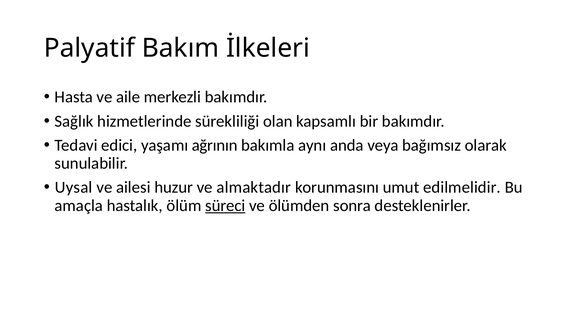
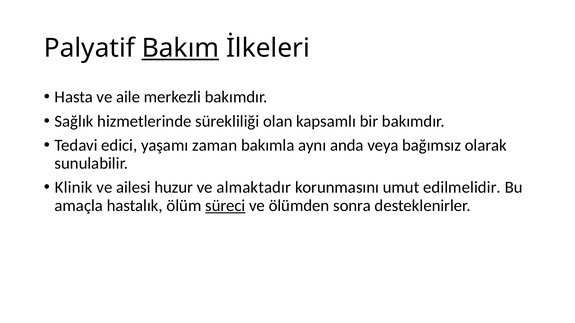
Bakım underline: none -> present (180, 48)
ağrının: ağrının -> zaman (215, 145)
Uysal: Uysal -> Klinik (74, 188)
